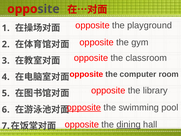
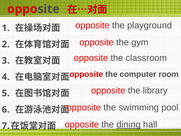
opposite underline: present -> none (84, 107)
